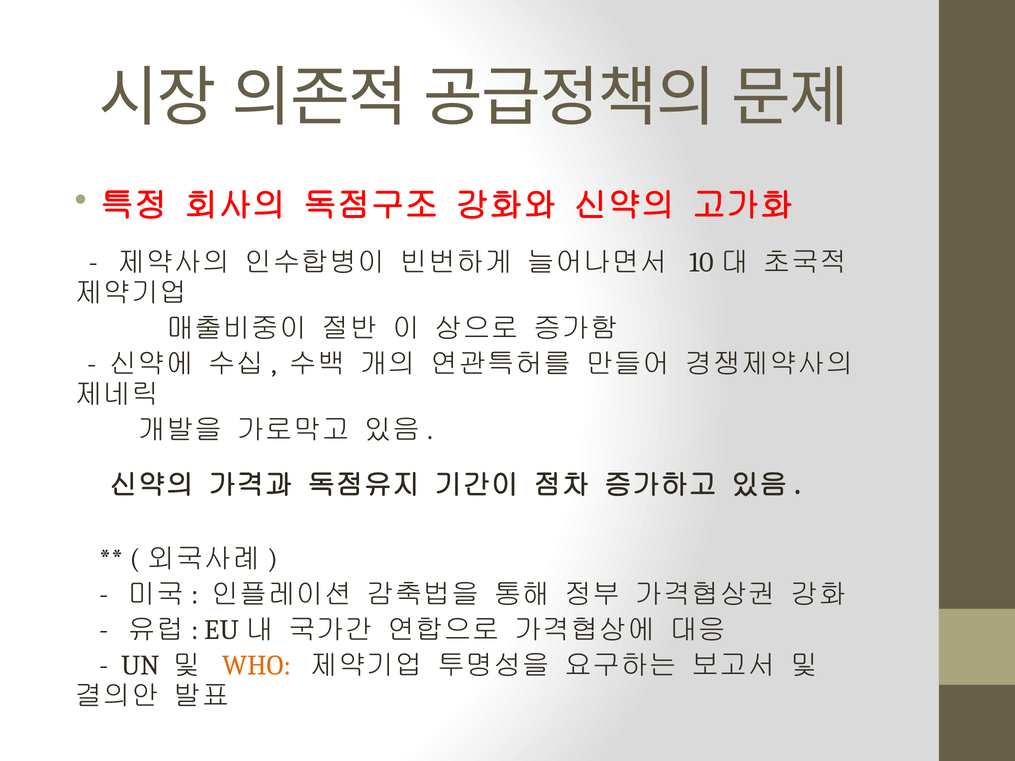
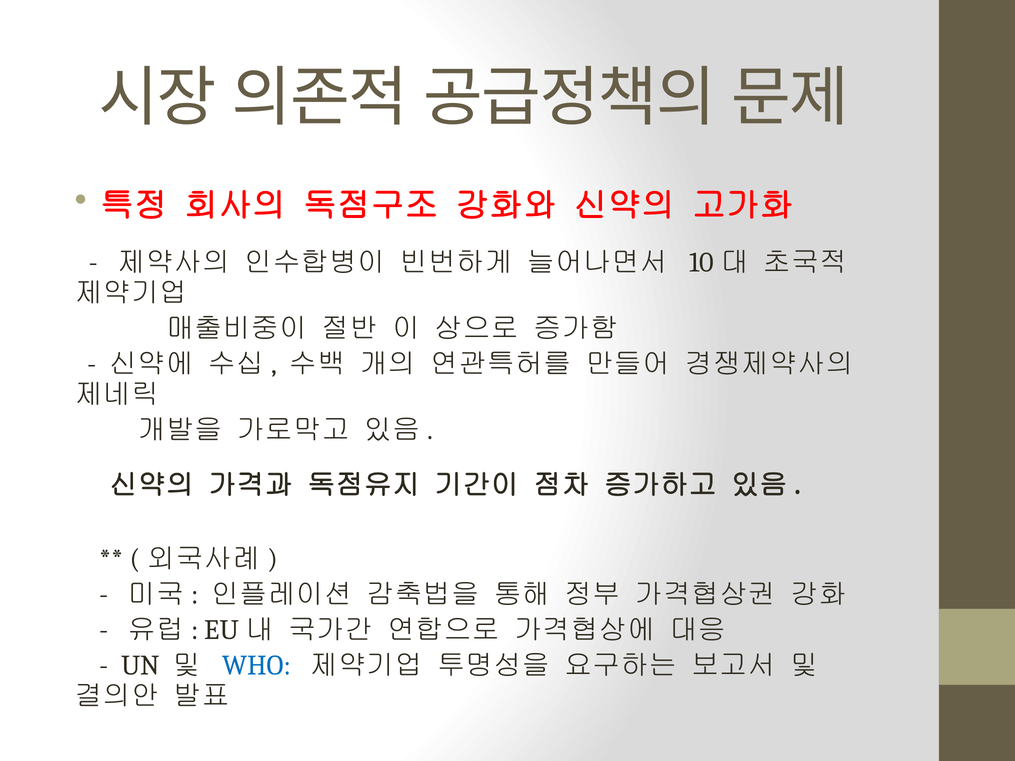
WHO colour: orange -> blue (257, 666)
